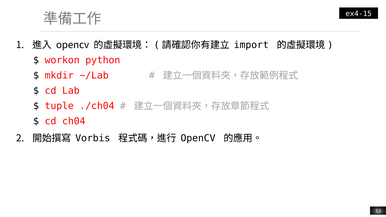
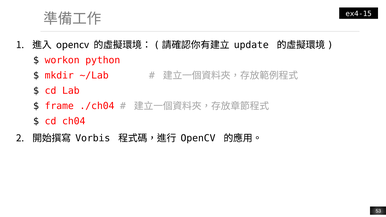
import: import -> update (251, 45)
tuple: tuple -> frame (59, 106)
